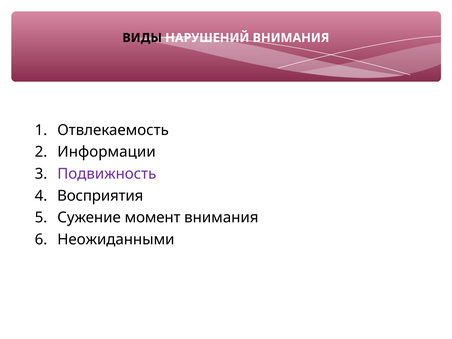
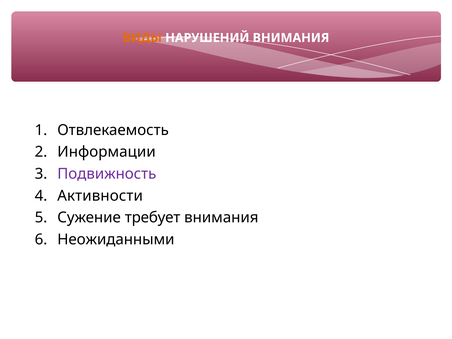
ВИДЫ colour: black -> orange (142, 38)
Восприятия: Восприятия -> Активности (100, 196)
момент: момент -> требует (153, 218)
